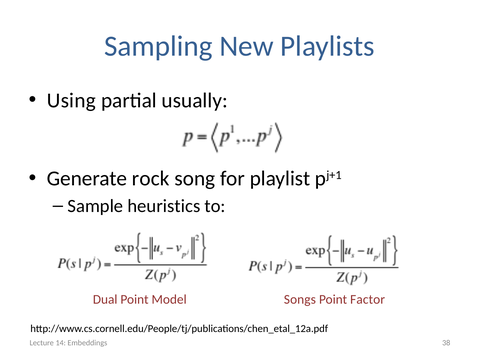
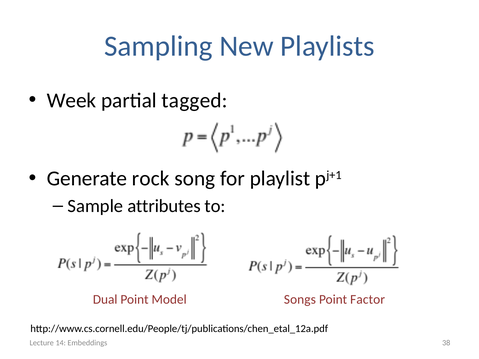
Using: Using -> Week (71, 100)
usually: usually -> tagged (195, 100)
heuristics: heuristics -> attributes (164, 206)
